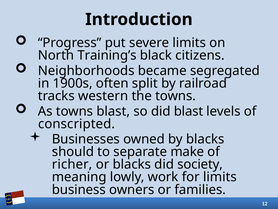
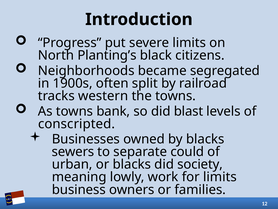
Training’s: Training’s -> Planting’s (107, 55)
towns blast: blast -> bank (113, 111)
should: should -> sewers (73, 151)
make: make -> could (187, 151)
richer: richer -> urban (72, 164)
